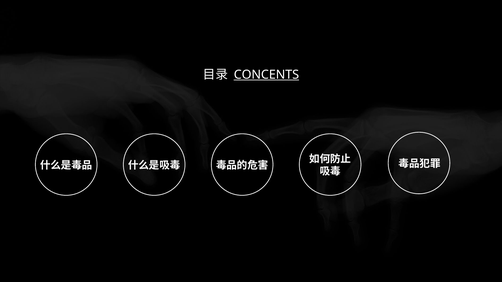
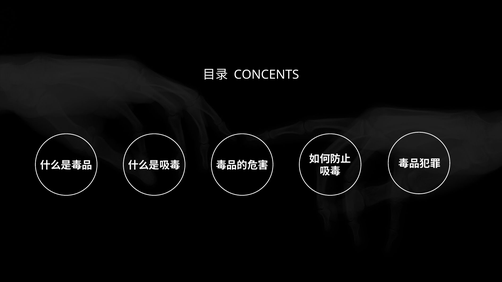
CONCENTS underline: present -> none (266, 75)
